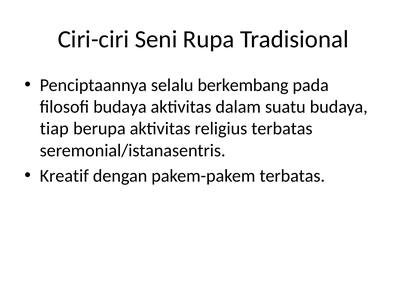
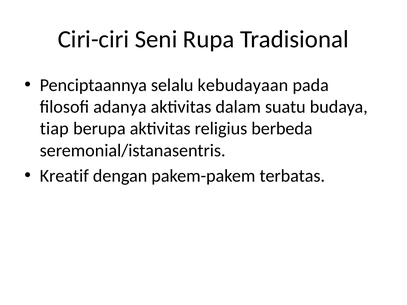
berkembang: berkembang -> kebudayaan (243, 85)
filosofi budaya: budaya -> adanya (120, 107)
religius terbatas: terbatas -> berbeda (282, 129)
